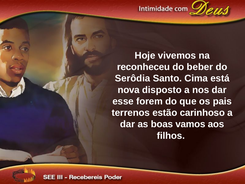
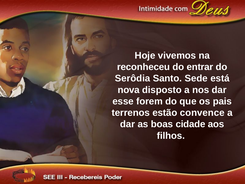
beber: beber -> entrar (200, 67)
Cima: Cima -> Sede (196, 78)
carinhoso: carinhoso -> convence (202, 113)
vamos: vamos -> cidade (190, 124)
